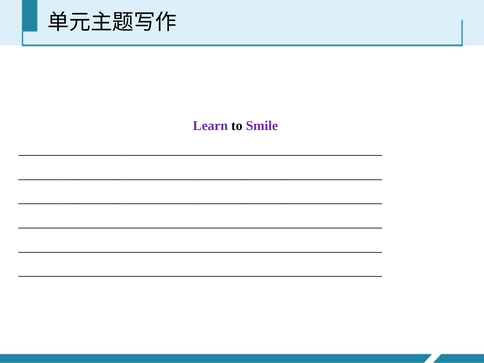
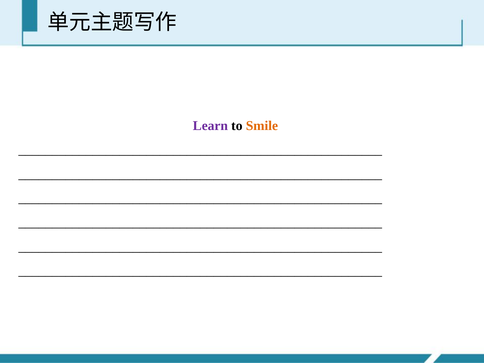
Smile colour: purple -> orange (262, 126)
